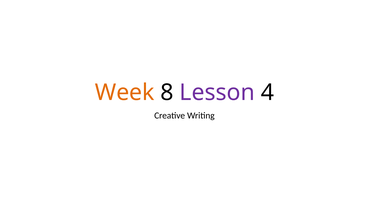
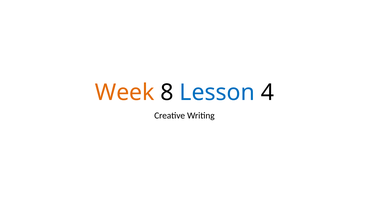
Lesson colour: purple -> blue (217, 92)
